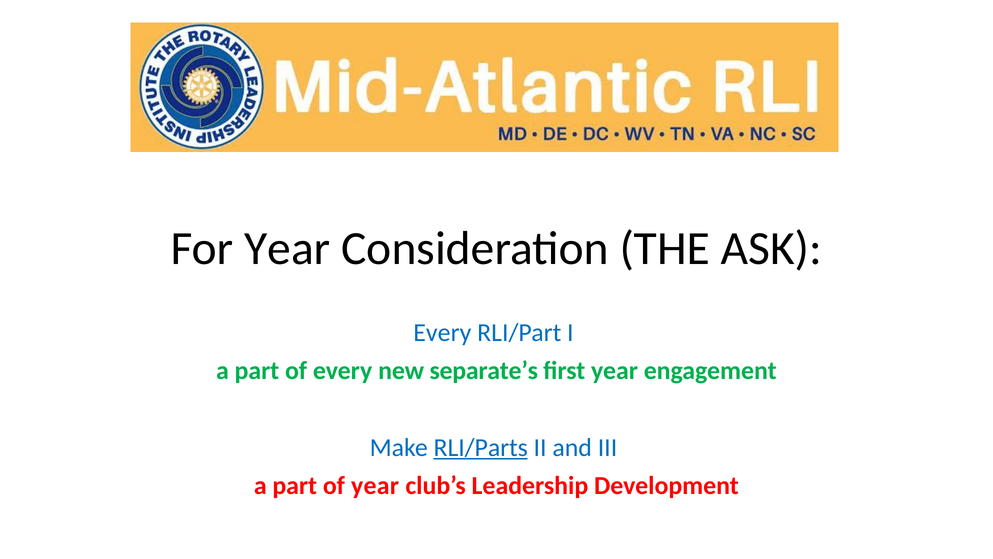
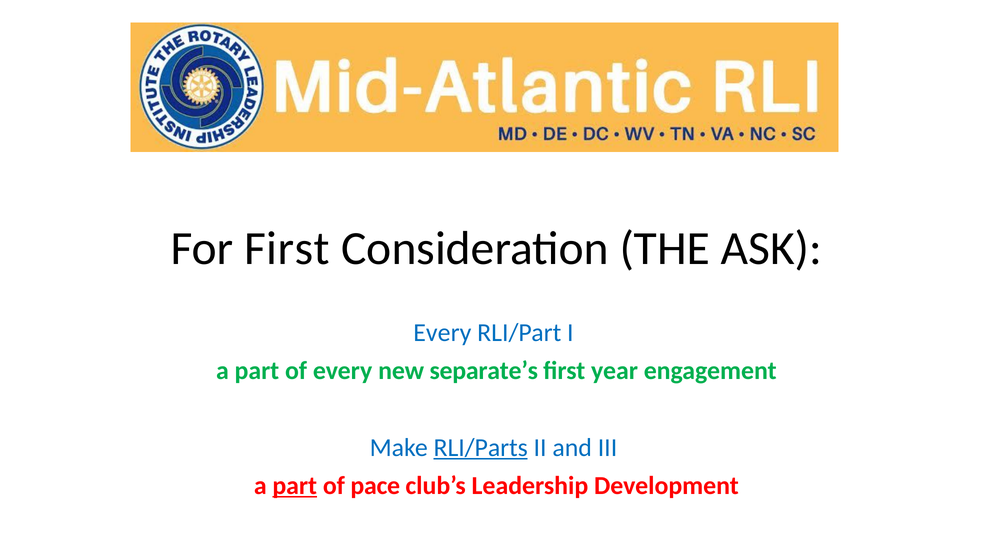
For Year: Year -> First (287, 248)
part underline: none -> present (295, 485)
of year: year -> pace (375, 485)
